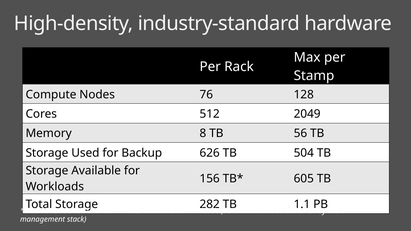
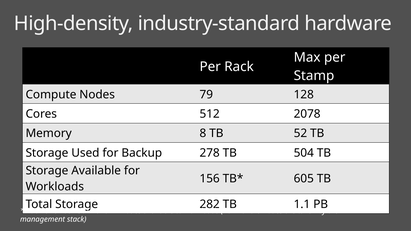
76: 76 -> 79 (206, 95)
2049: 2049 -> 2078 (307, 114)
56: 56 -> 52 (300, 134)
626: 626 -> 278 (210, 153)
